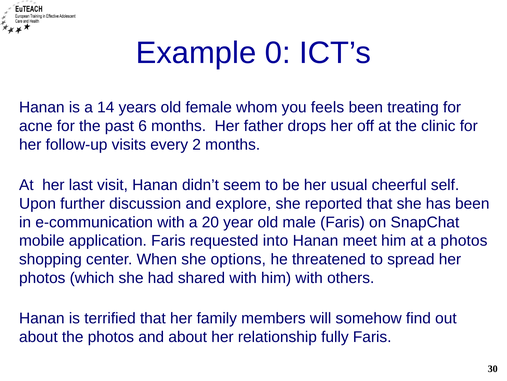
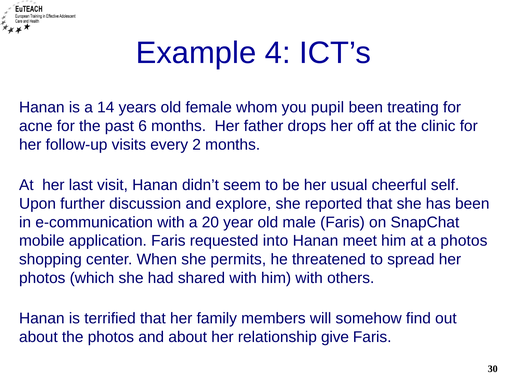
0: 0 -> 4 (278, 53)
feels: feels -> pupil (328, 107)
options: options -> permits (238, 259)
fully: fully -> give (335, 336)
